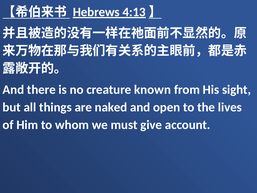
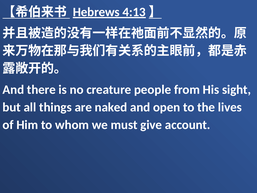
known: known -> people (153, 89)
